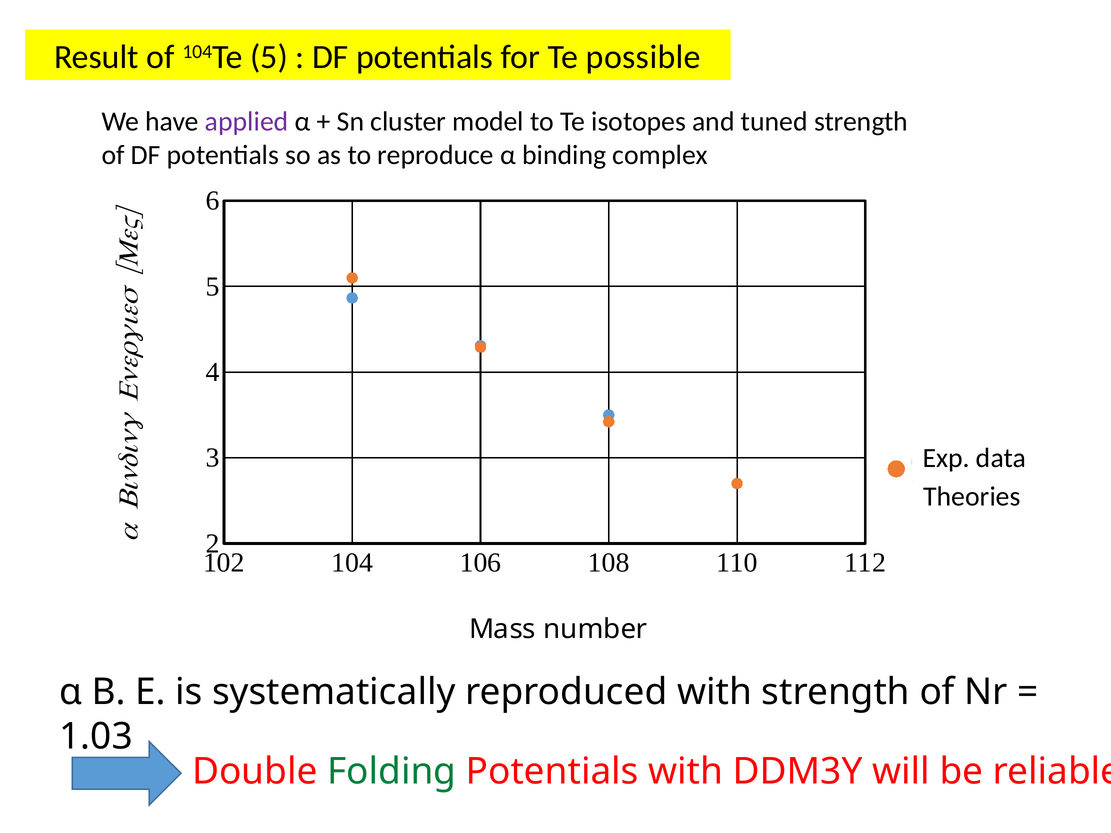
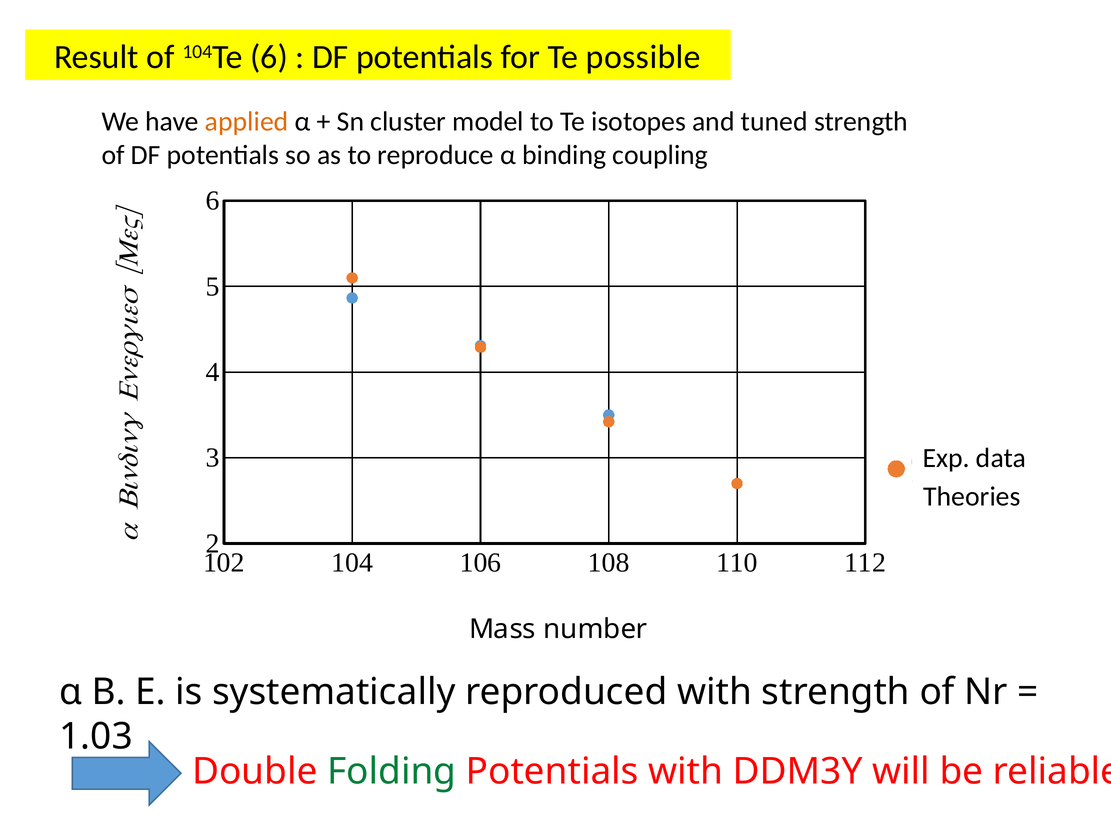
104Te 5: 5 -> 6 (269, 57)
applied colour: purple -> orange (247, 122)
complex: complex -> coupling (660, 155)
